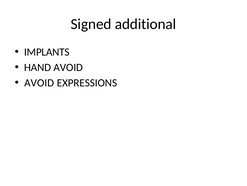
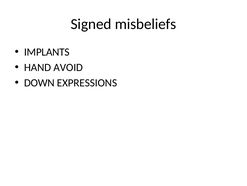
additional: additional -> misbeliefs (146, 24)
AVOID: AVOID -> DOWN (39, 83)
